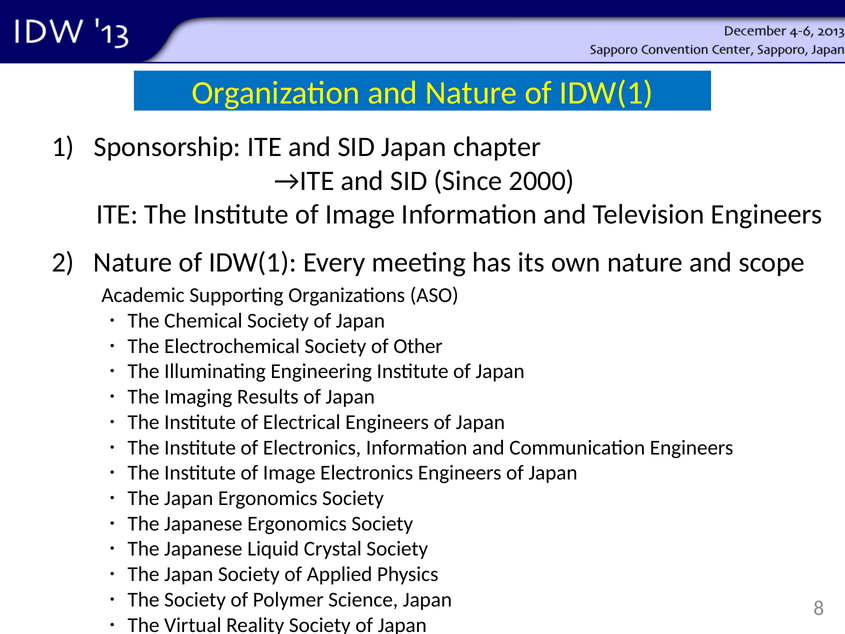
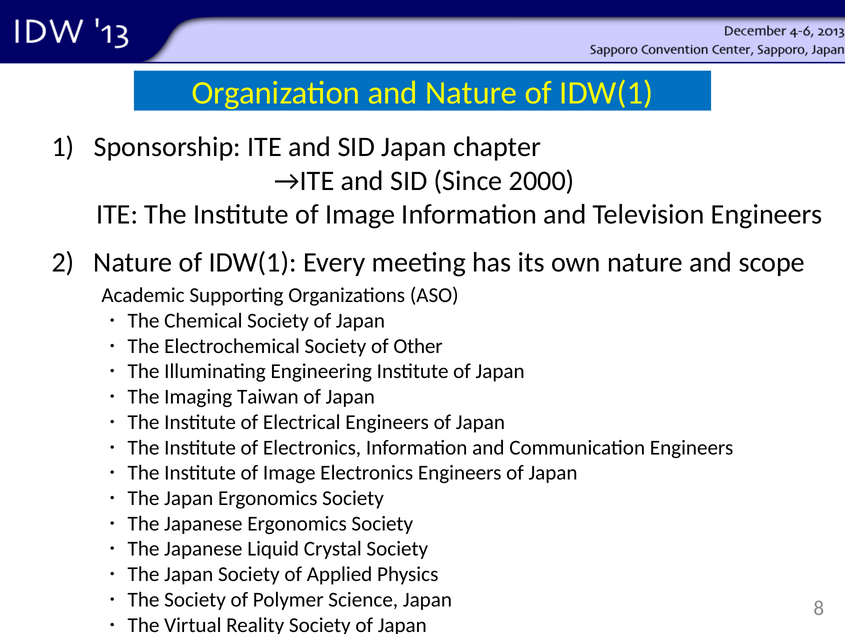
Results: Results -> Taiwan (268, 397)
